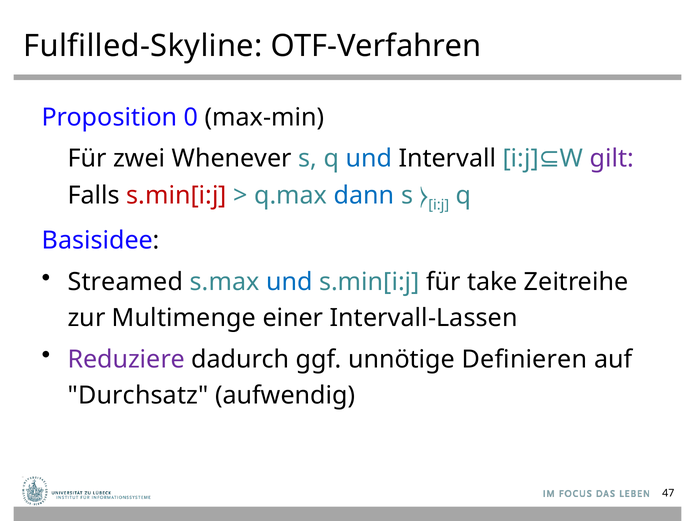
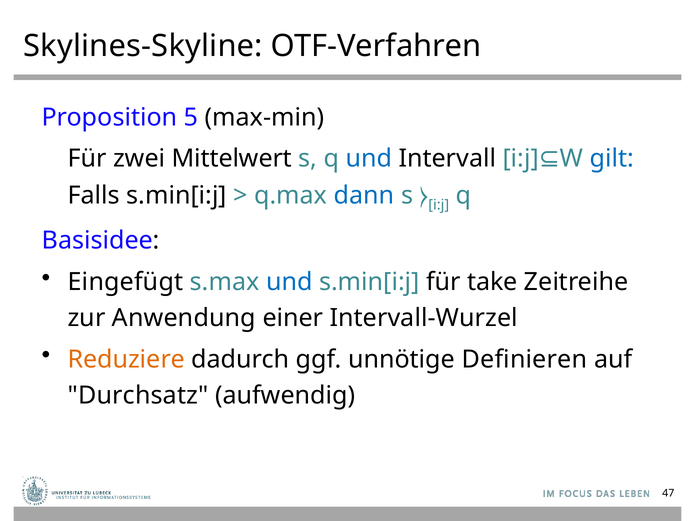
Fulfilled-Skyline: Fulfilled-Skyline -> Skylines-Skyline (143, 46)
0: 0 -> 5 (191, 117)
gilt colour: purple -> blue (612, 159)
Whenever: Whenever -> Mittelwert (232, 159)
s.min[i:j colour: red -> black (177, 196)
Streamed: Streamed -> Eingefügt (125, 282)
Multimenge: Multimenge -> Anwendung (184, 318)
Intervall-Lassen: Intervall-Lassen -> Intervall-Wurzel (424, 318)
Reduziere colour: purple -> orange (126, 359)
